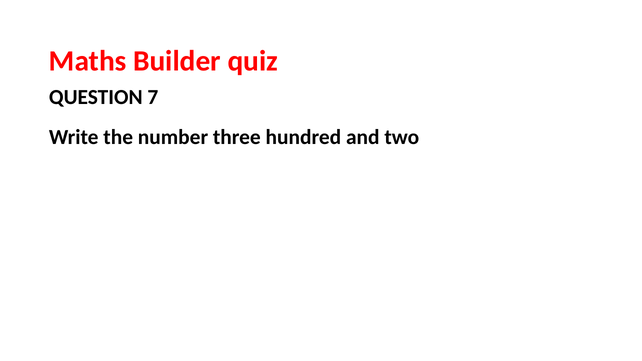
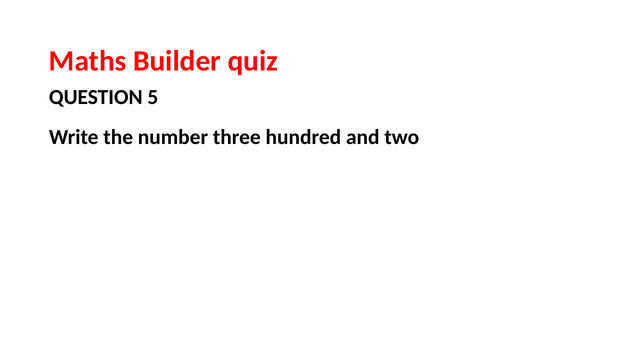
7: 7 -> 5 (153, 97)
